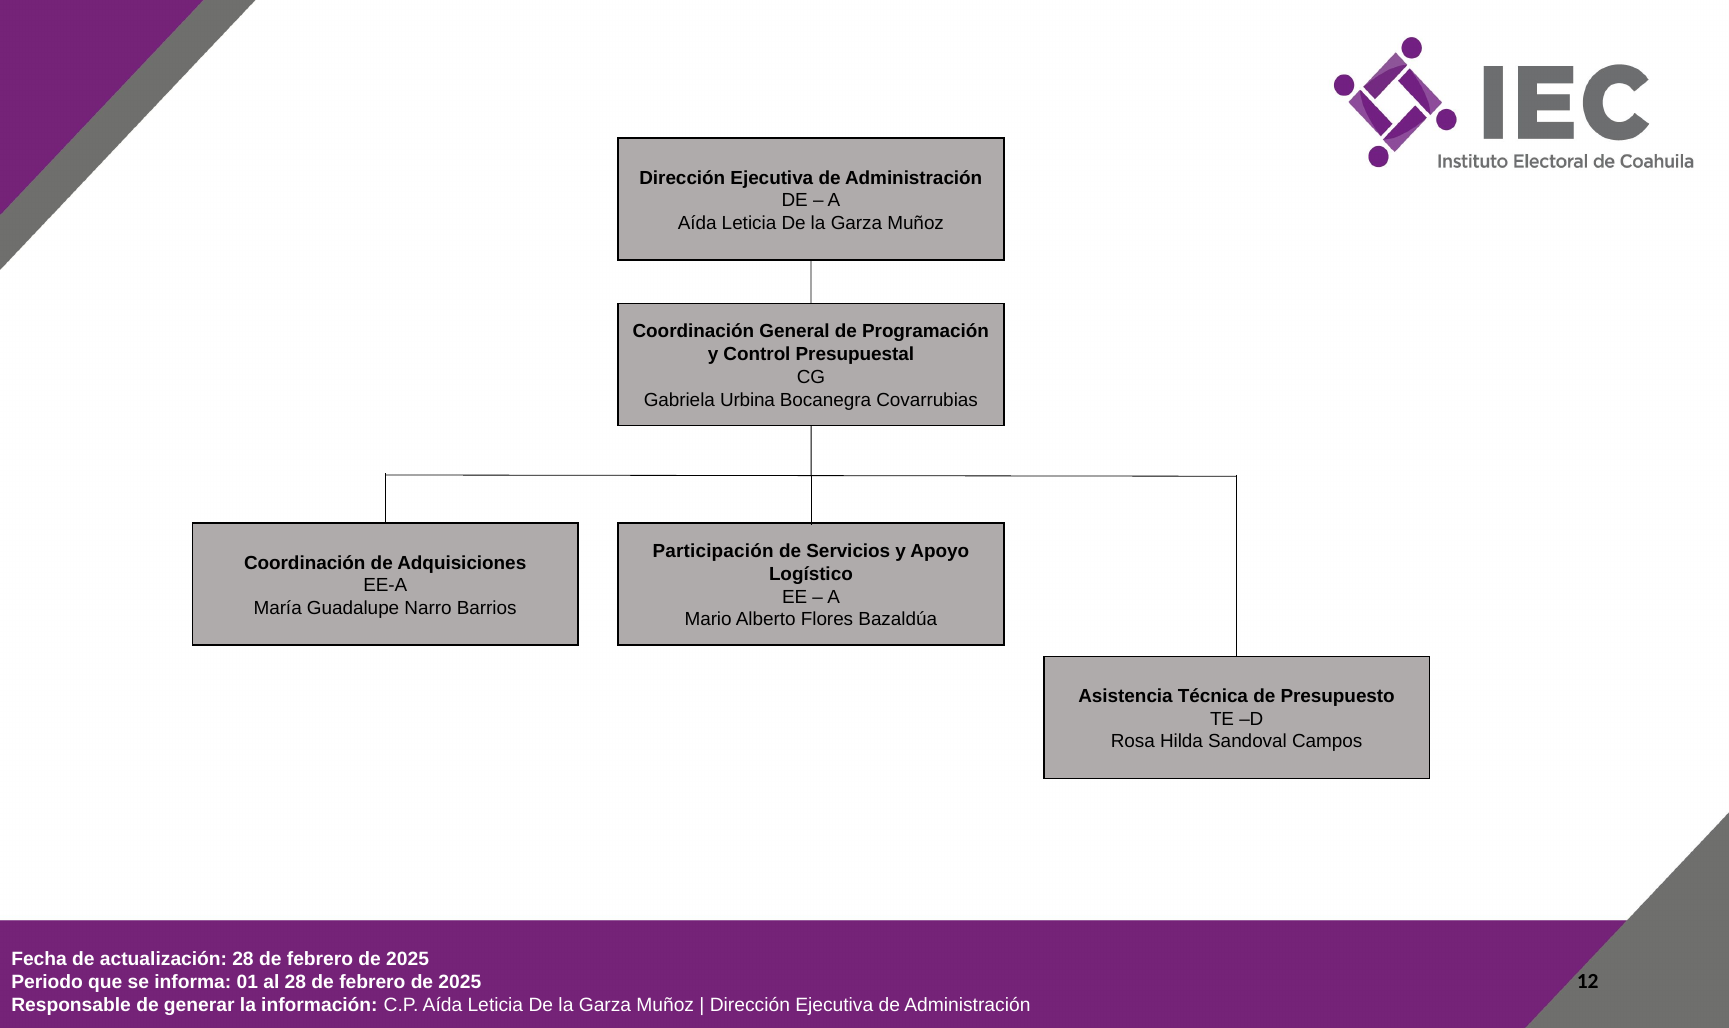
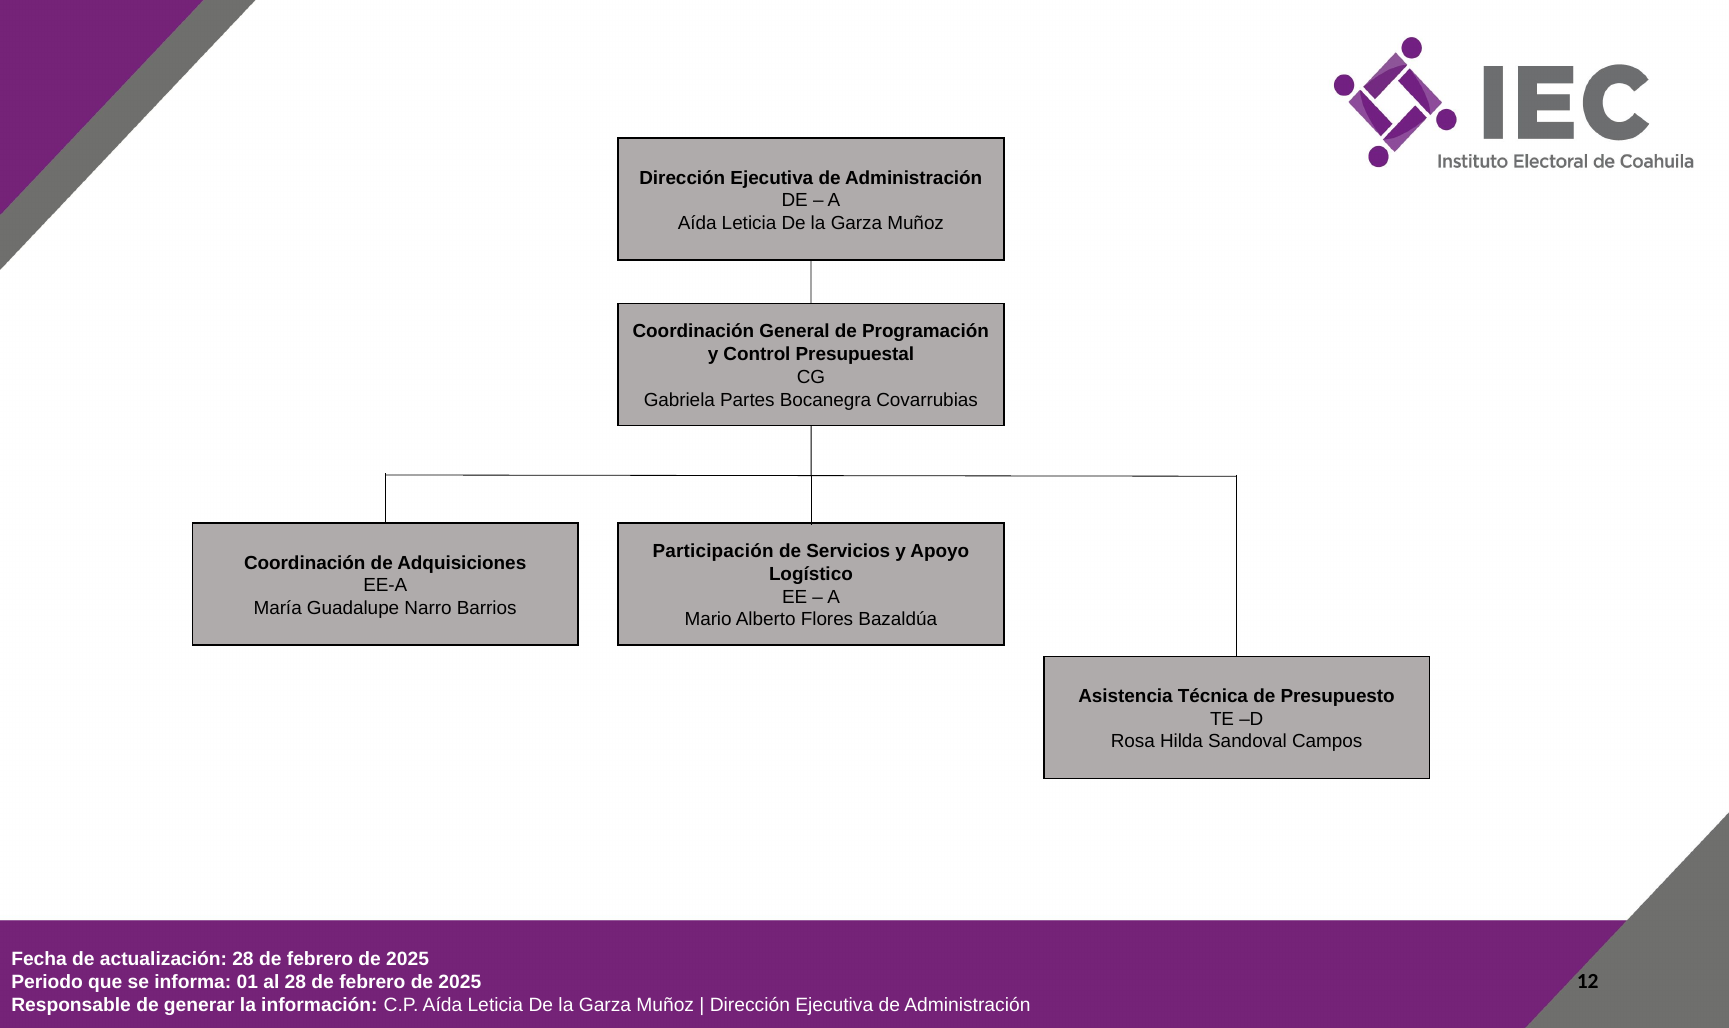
Urbina: Urbina -> Partes (747, 400)
